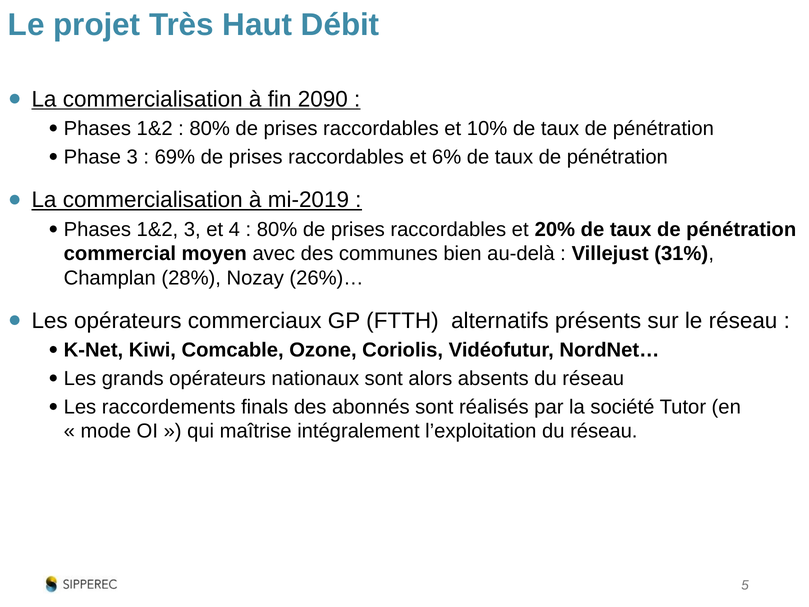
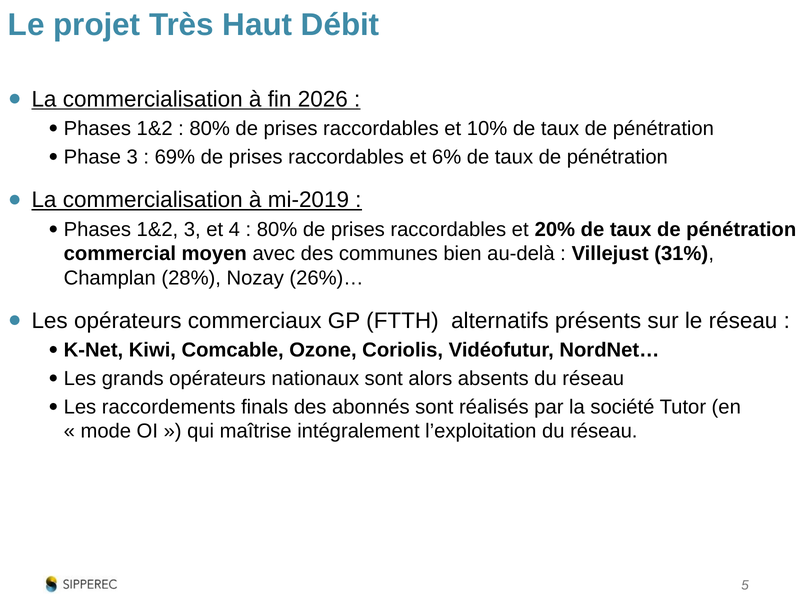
2090: 2090 -> 2026 (323, 99)
